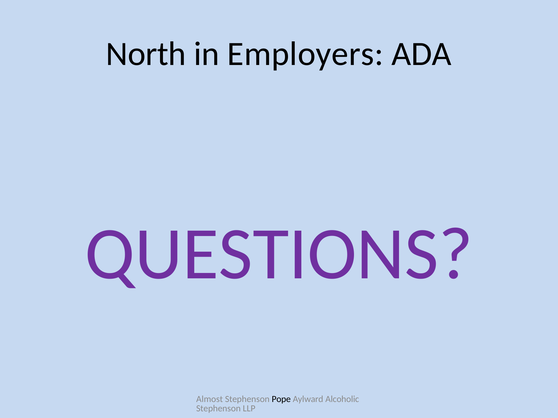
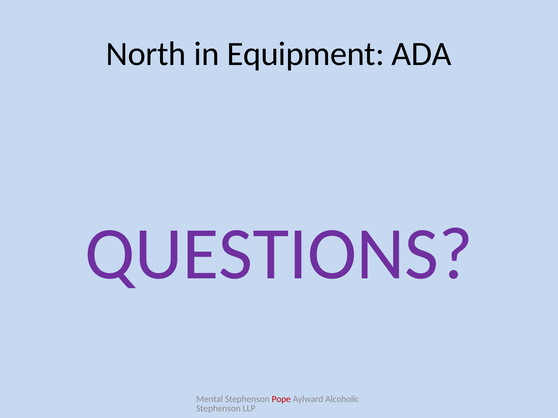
Employers: Employers -> Equipment (306, 54)
Almost: Almost -> Mental (210, 400)
Pope colour: black -> red (281, 400)
